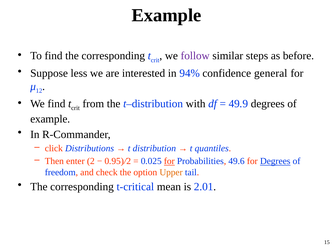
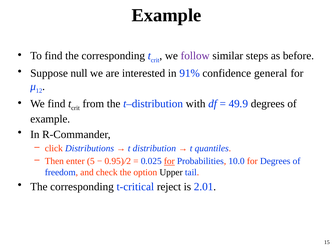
less: less -> null (79, 73)
94%: 94% -> 91% (190, 73)
2: 2 -> 5 (91, 162)
49.6: 49.6 -> 10.0 (237, 162)
Degrees underline: present -> none (275, 162)
Upper colour: orange -> black (171, 173)
mean: mean -> reject (169, 187)
